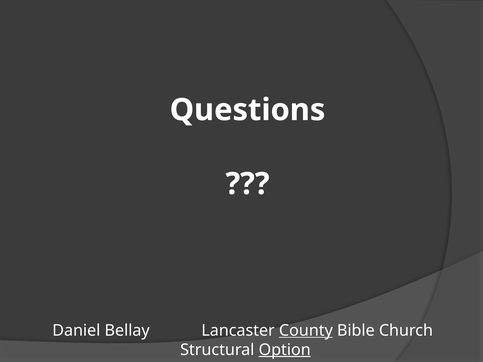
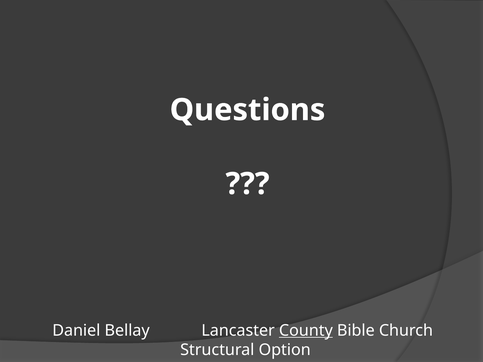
Option underline: present -> none (285, 350)
